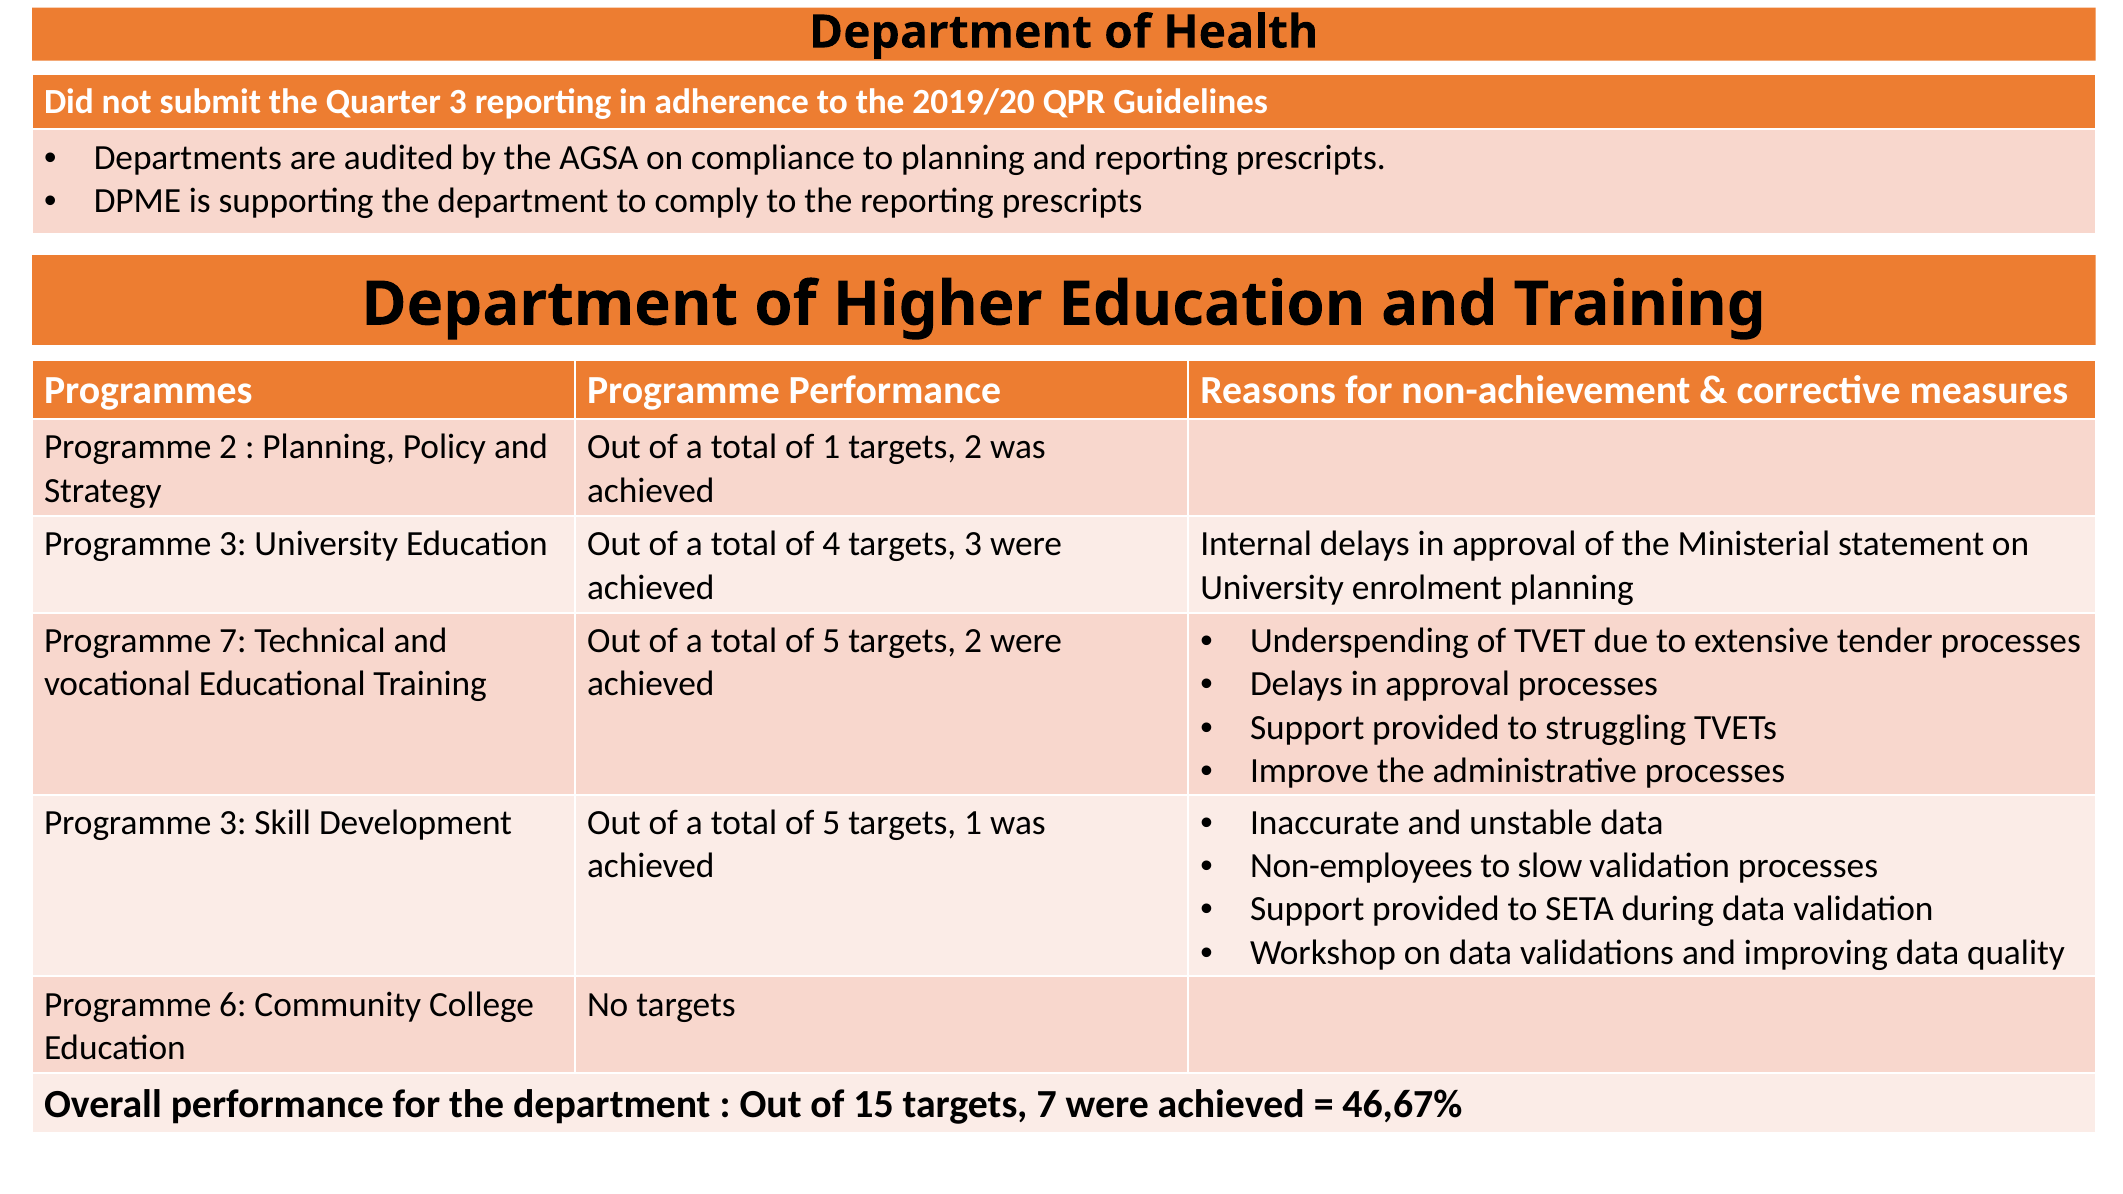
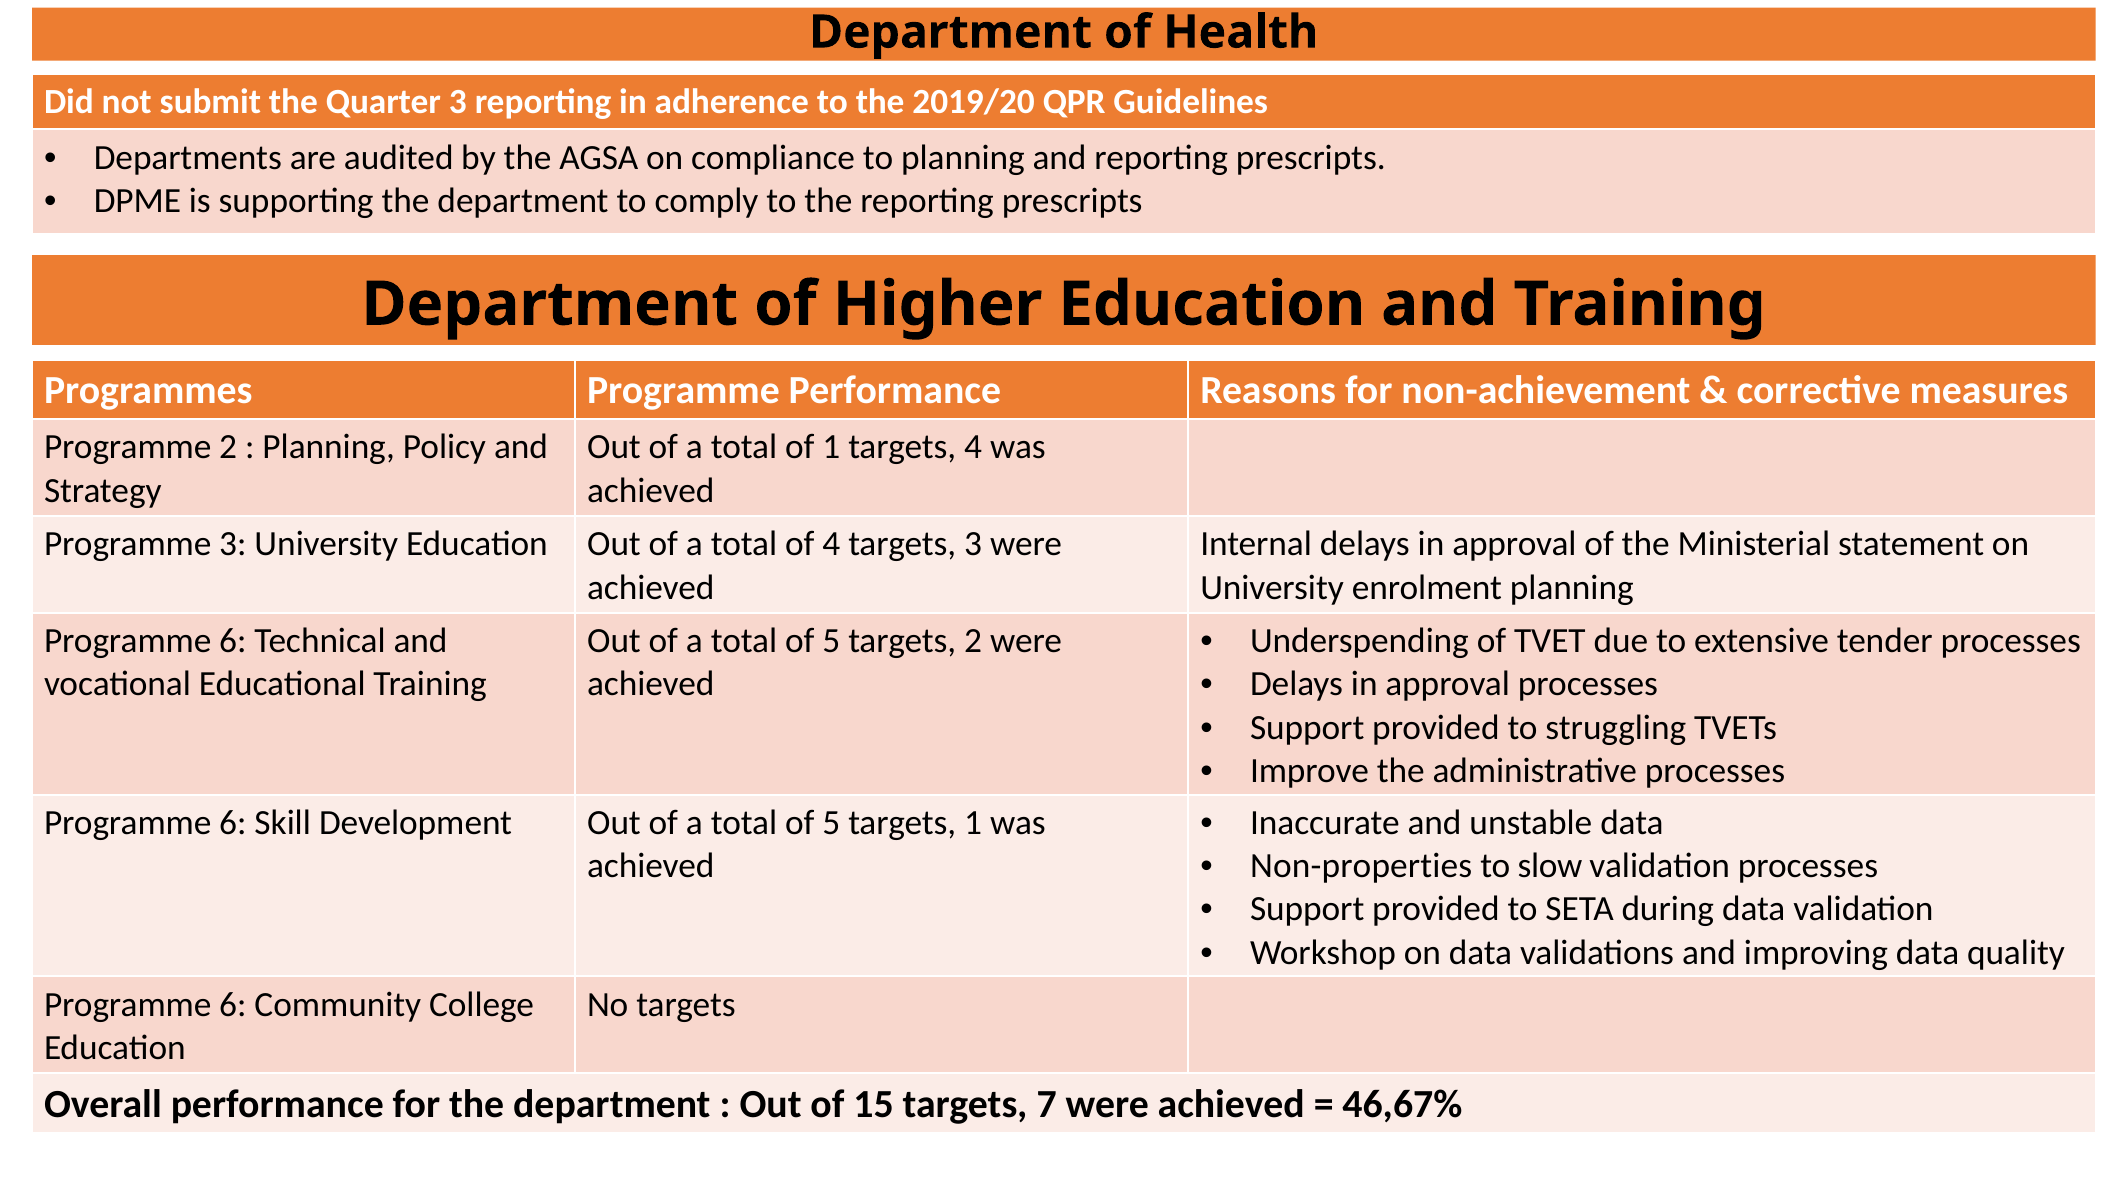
1 targets 2: 2 -> 4 (973, 447)
7: 7 -> 6 (233, 641)
3: 3 -> 6 (233, 823)
Non-employees: Non-employees -> Non-properties (1361, 866)
